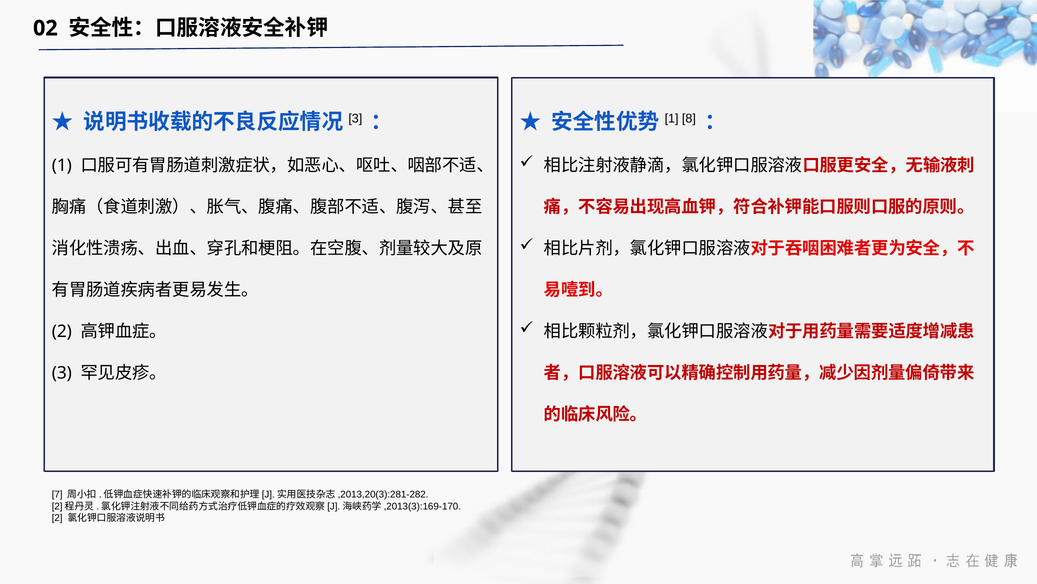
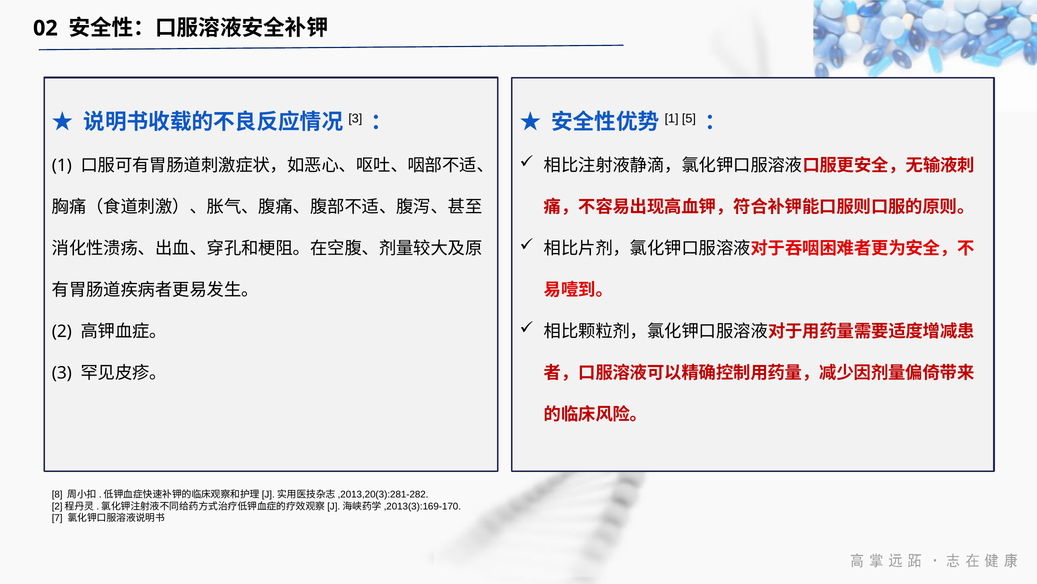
8: 8 -> 5 (689, 118)
7: 7 -> 8 (57, 494)
2: 2 -> 7 (57, 518)
